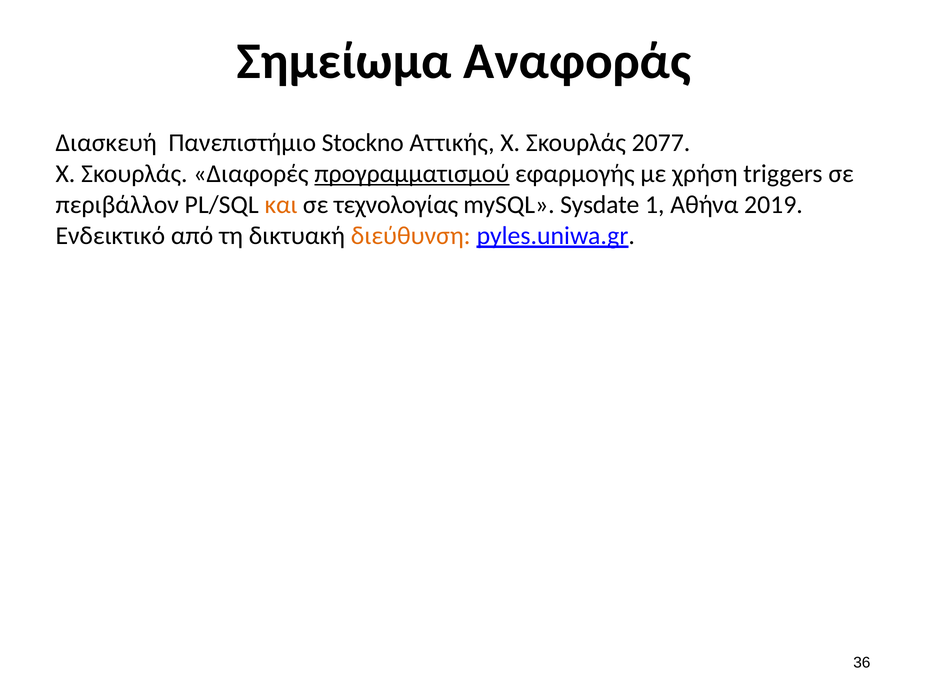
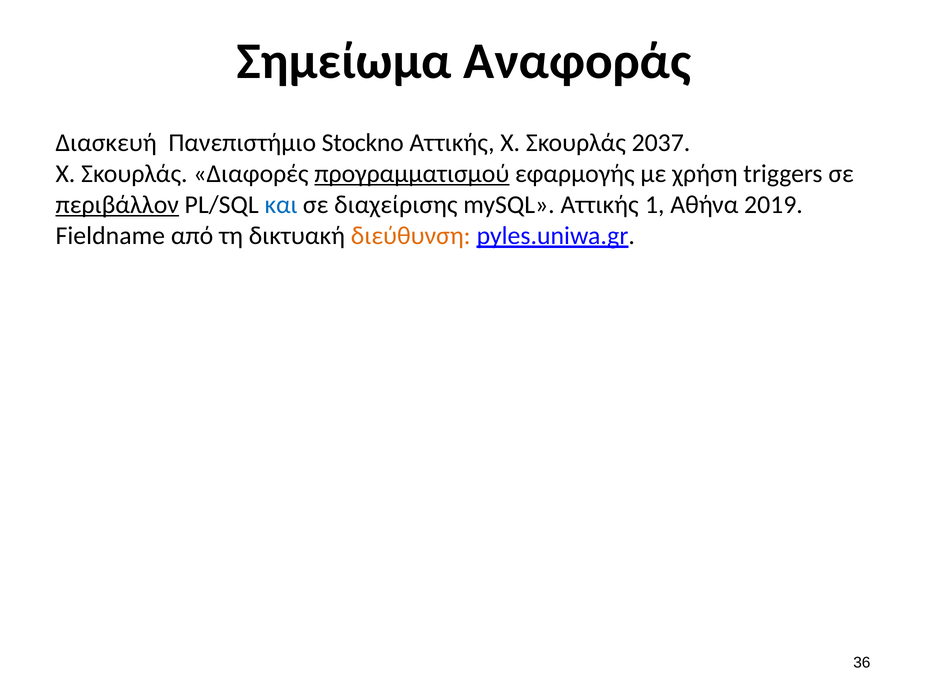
2077: 2077 -> 2037 (661, 143)
περιβάλλον underline: none -> present (117, 205)
και colour: orange -> blue (281, 205)
τεχνολογίας: τεχνολογίας -> διαχείρισης (396, 205)
mySQL Sysdate: Sysdate -> Αττικής (600, 205)
Ενδεικτικό: Ενδεικτικό -> Fieldname (110, 236)
